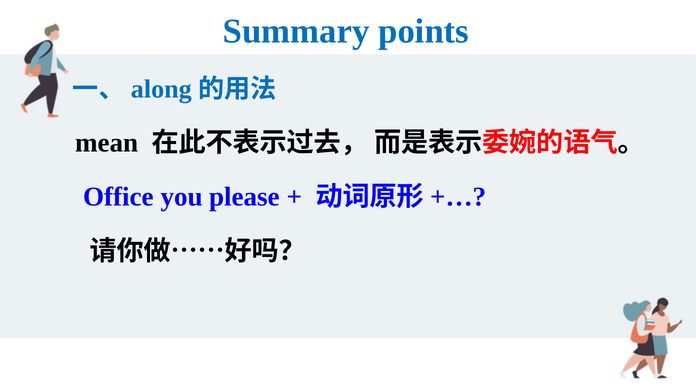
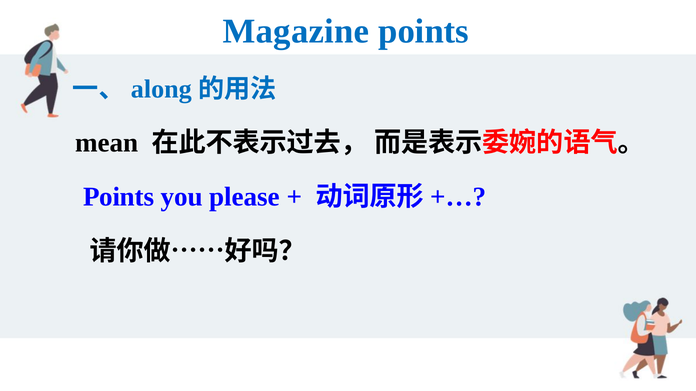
Summary: Summary -> Magazine (296, 31)
Office: Office -> Points (119, 197)
